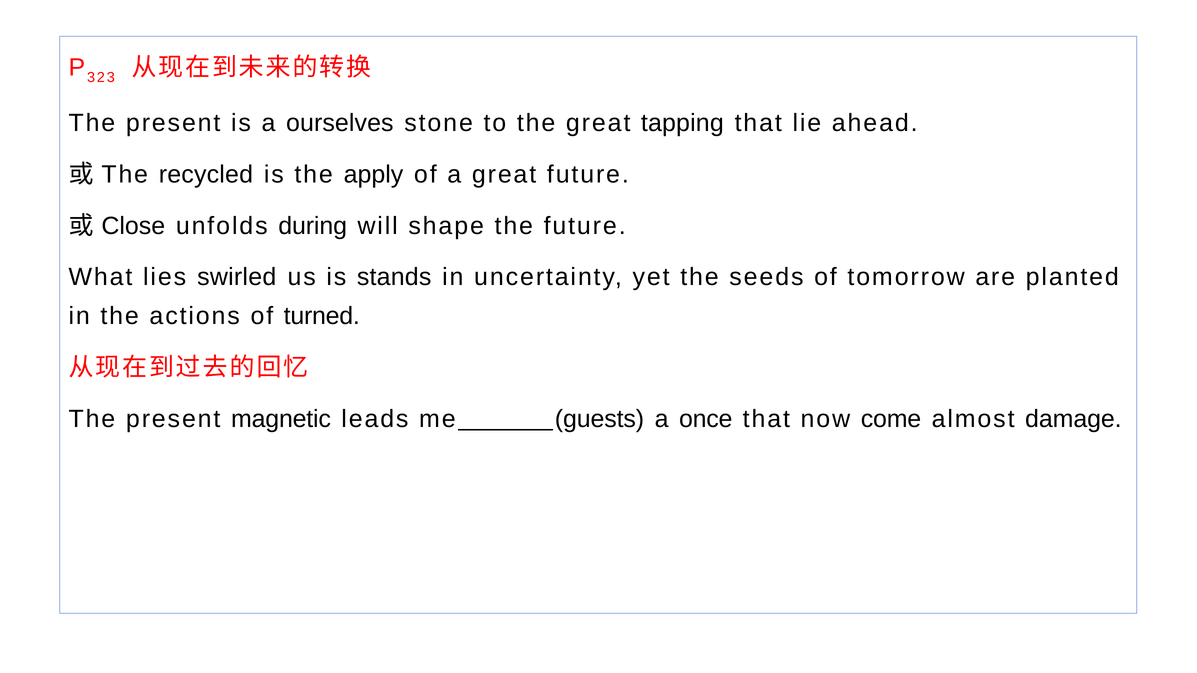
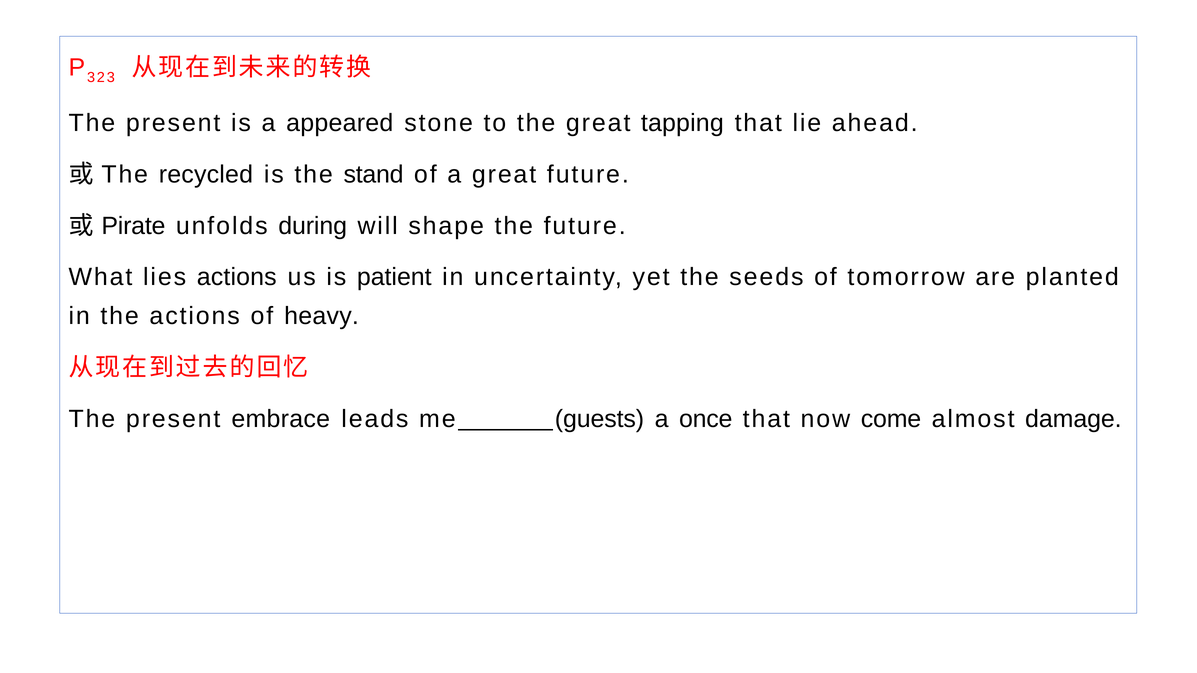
ourselves: ourselves -> appeared (340, 123)
apply: apply -> stand (374, 175)
Close: Close -> Pirate (133, 226)
lies swirled: swirled -> actions (237, 277)
stands: stands -> patient (394, 277)
turned: turned -> heavy (322, 316)
magnetic: magnetic -> embrace (281, 419)
